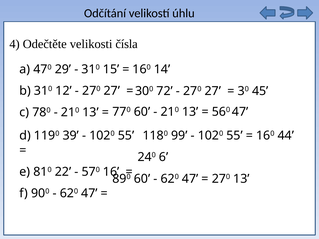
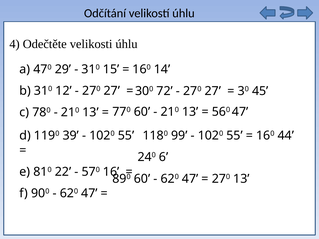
velikosti čísla: čísla -> úhlu (127, 44)
